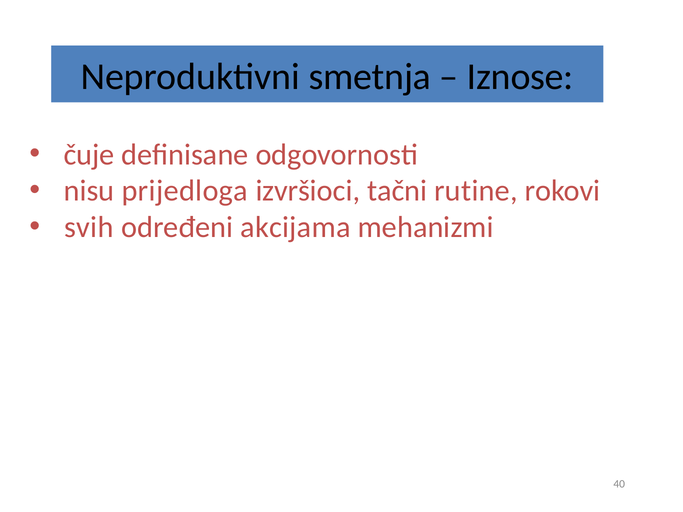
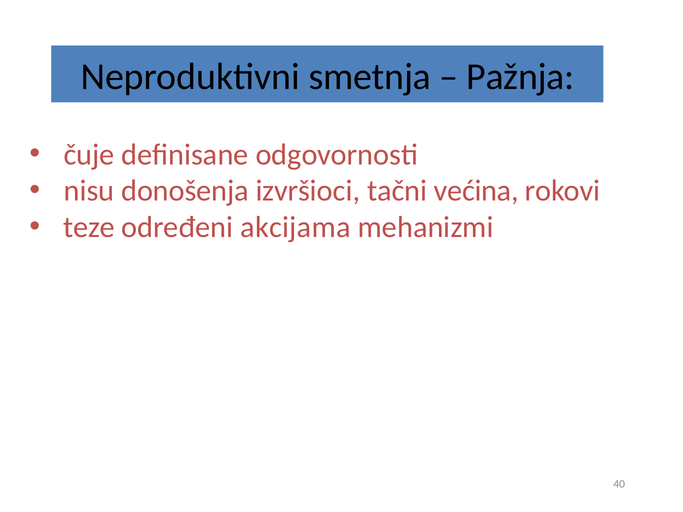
Iznose: Iznose -> Pažnja (520, 77)
prijedloga: prijedloga -> donošenja (185, 191)
rutine: rutine -> većina (476, 191)
svih: svih -> teze (89, 227)
